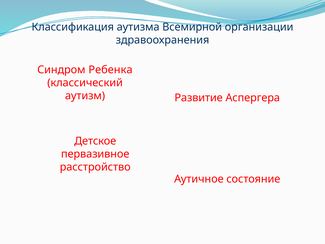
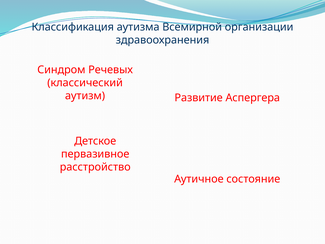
Ребенка: Ребенка -> Речевых (111, 70)
